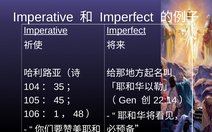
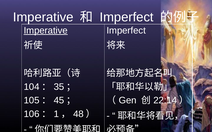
Imperfect underline: present -> none (126, 31)
